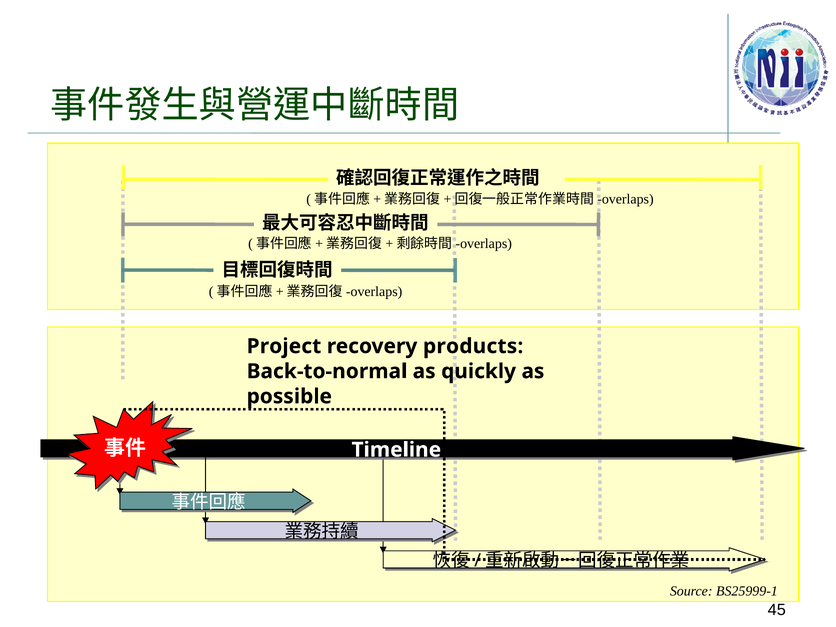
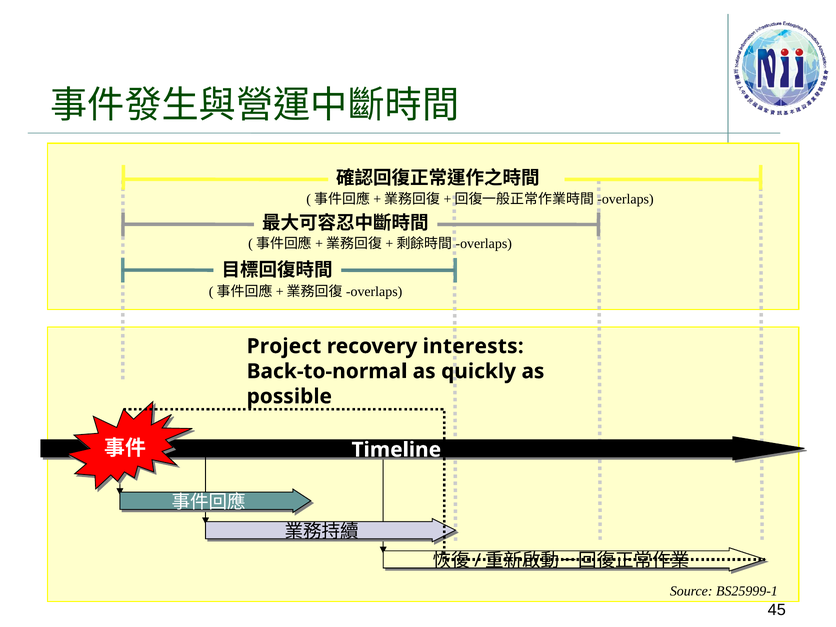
products: products -> interests (473, 346)
